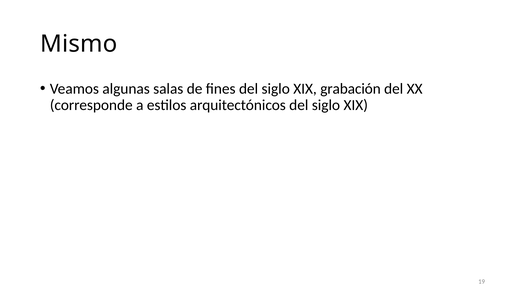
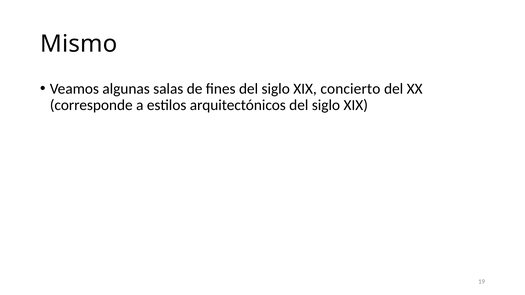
grabación: grabación -> concierto (350, 89)
